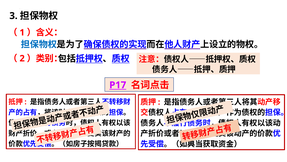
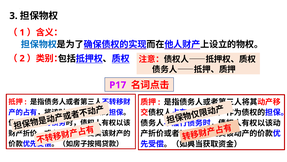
P17 underline: present -> none (118, 85)
